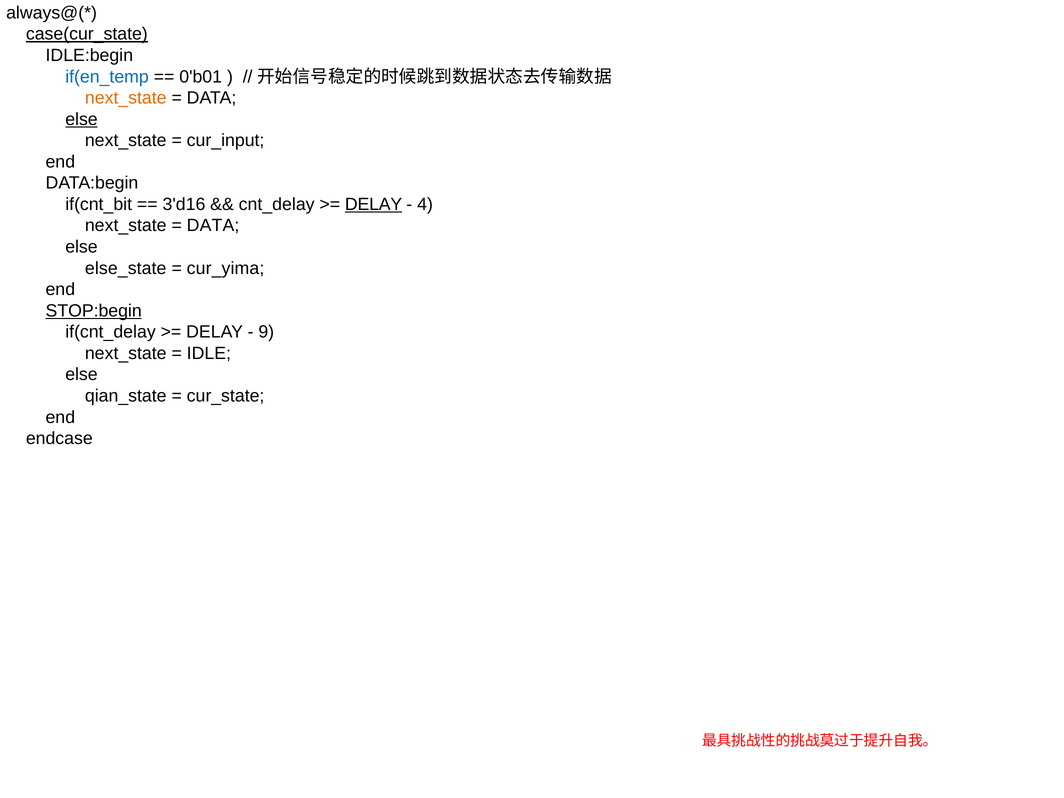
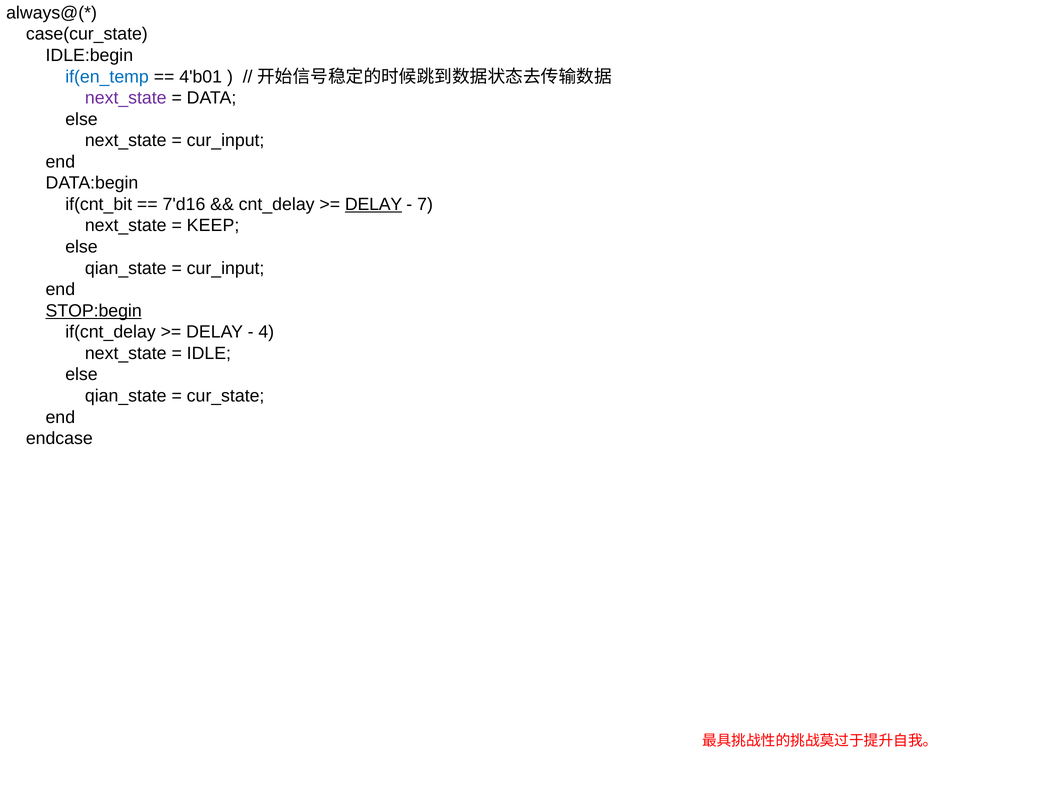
case(cur_state underline: present -> none (87, 34)
0'b01: 0'b01 -> 4'b01 (201, 77)
next_state colour: orange -> purple (126, 98)
else underline: present -> none (82, 119)
3'd16: 3'd16 -> 7'd16 (184, 204)
4: 4 -> 7 (425, 204)
DATA: DATA -> KEEP (213, 226)
else_state: else_state -> qian_state (126, 268)
cur_yima: cur_yima -> cur_input (226, 268)
9: 9 -> 4 (266, 332)
